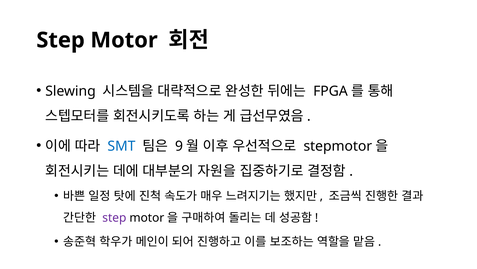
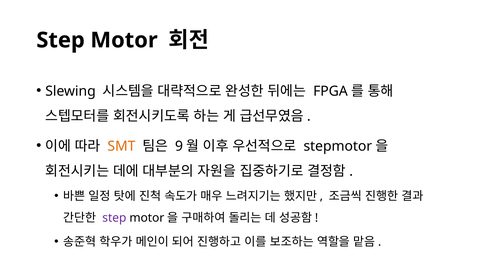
SMT colour: blue -> orange (121, 146)
